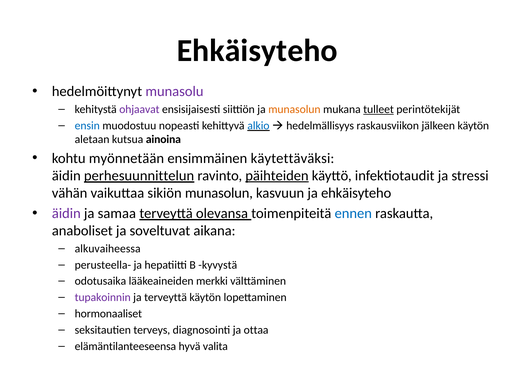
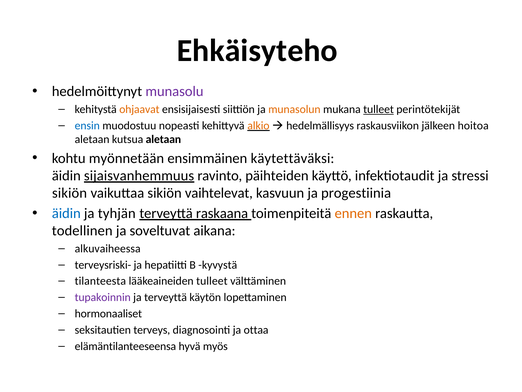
ohjaavat colour: purple -> orange (139, 109)
alkio colour: blue -> orange (258, 125)
jälkeen käytön: käytön -> hoitoa (473, 125)
kutsua ainoina: ainoina -> aletaan (163, 139)
perhesuunnittelun: perhesuunnittelun -> sijaisvanhemmuus (139, 175)
päihteiden underline: present -> none (277, 175)
vähän: vähän -> sikiön (70, 193)
sikiön munasolun: munasolun -> vaihtelevat (219, 193)
ja ehkäisyteho: ehkäisyteho -> progestiinia (356, 193)
äidin colour: purple -> blue (66, 213)
samaa: samaa -> tyhjän (117, 213)
olevansa: olevansa -> raskaana (222, 213)
ennen colour: blue -> orange (353, 213)
anaboliset: anaboliset -> todellinen (82, 231)
perusteella-: perusteella- -> terveysriski- (103, 265)
odotusaika: odotusaika -> tilanteesta (100, 281)
lääkeaineiden merkki: merkki -> tulleet (212, 281)
valita: valita -> myös (215, 346)
